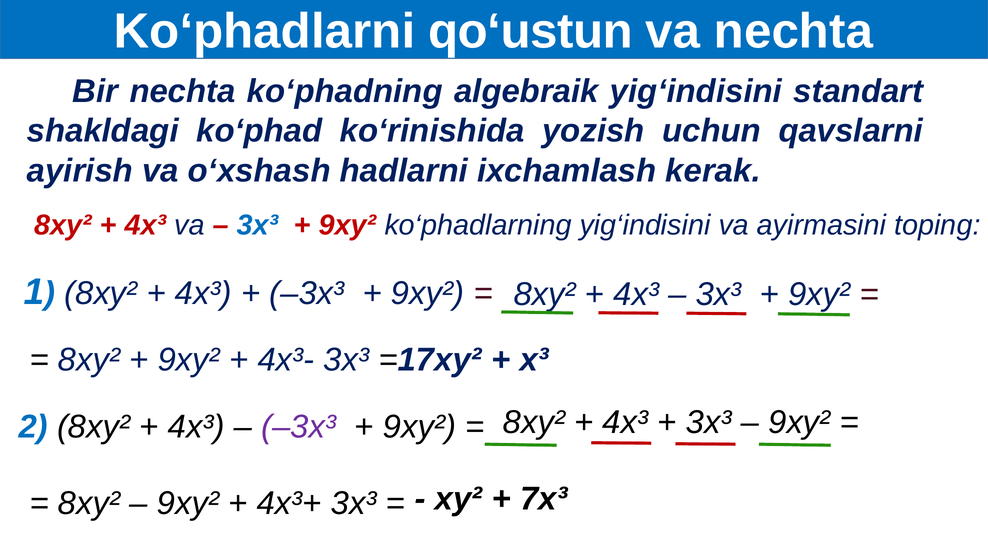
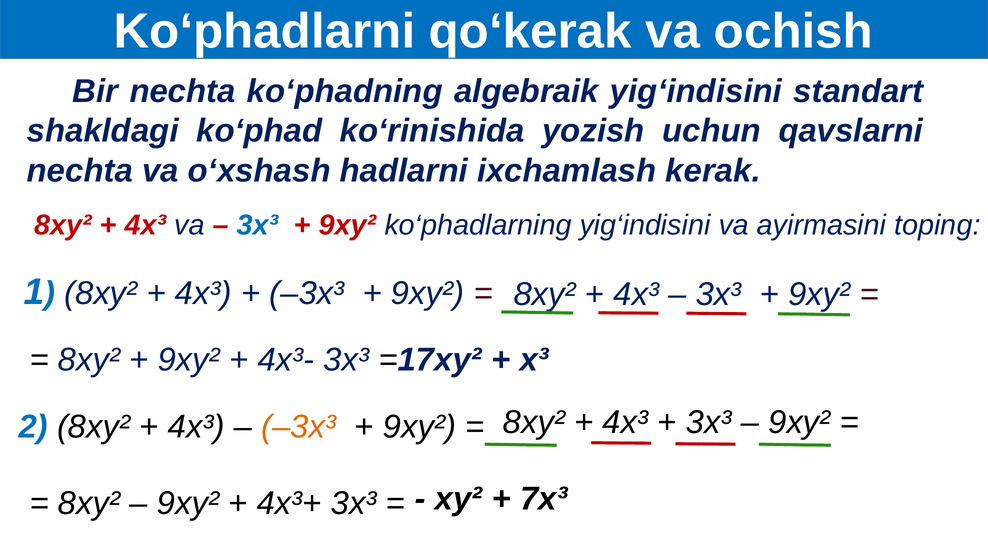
qo‘ustun: qo‘ustun -> qo‘kerak (530, 32)
va nechta: nechta -> ochish (793, 32)
ayirish: ayirish -> nechta (80, 171)
–3x³ colour: purple -> orange (299, 427)
